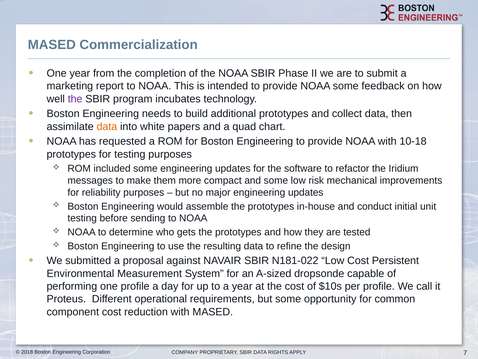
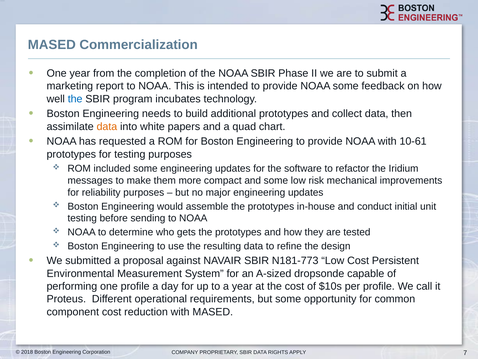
the colour: purple -> blue (75, 99)
10-18: 10-18 -> 10-61 (413, 141)
N181-022: N181-022 -> N181-773 (295, 260)
